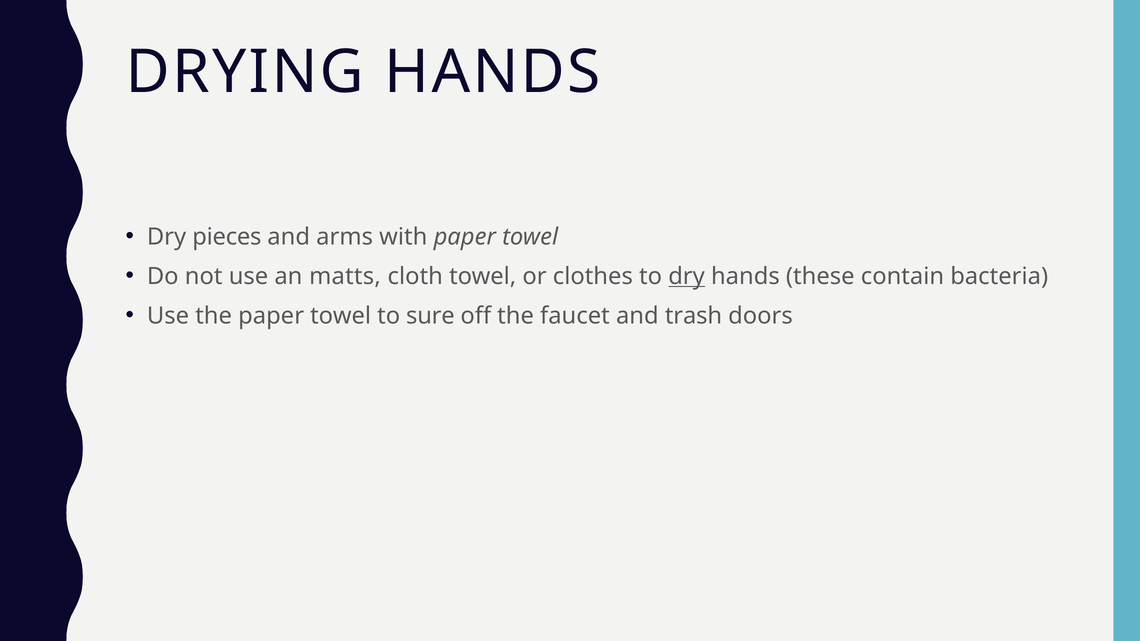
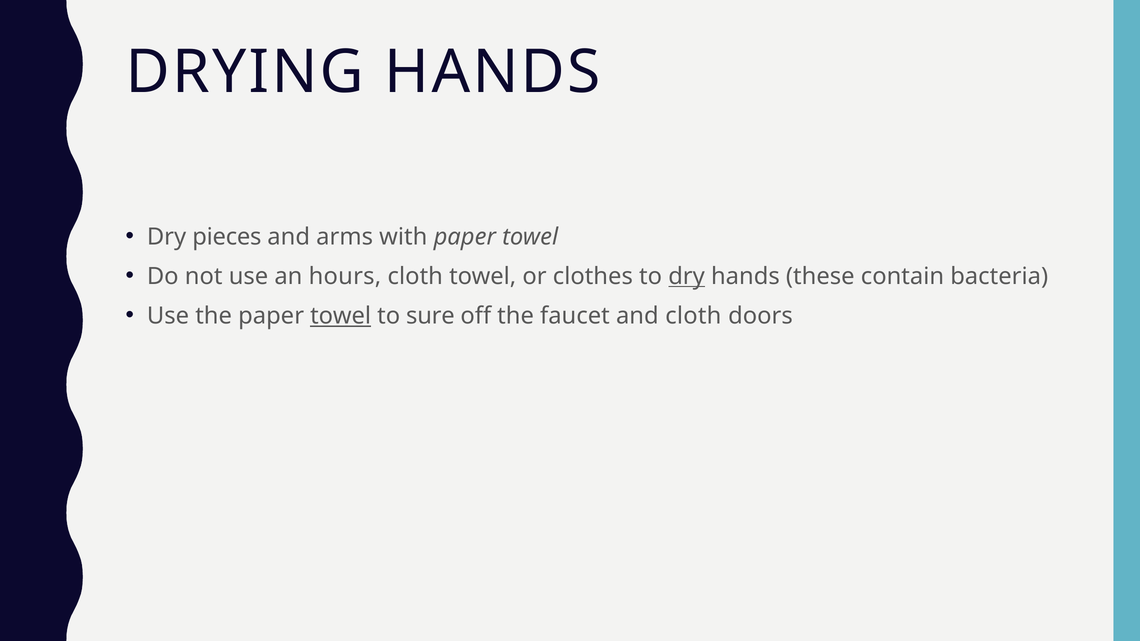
matts: matts -> hours (345, 276)
towel underline: none -> present (341, 316)
and trash: trash -> cloth (693, 316)
